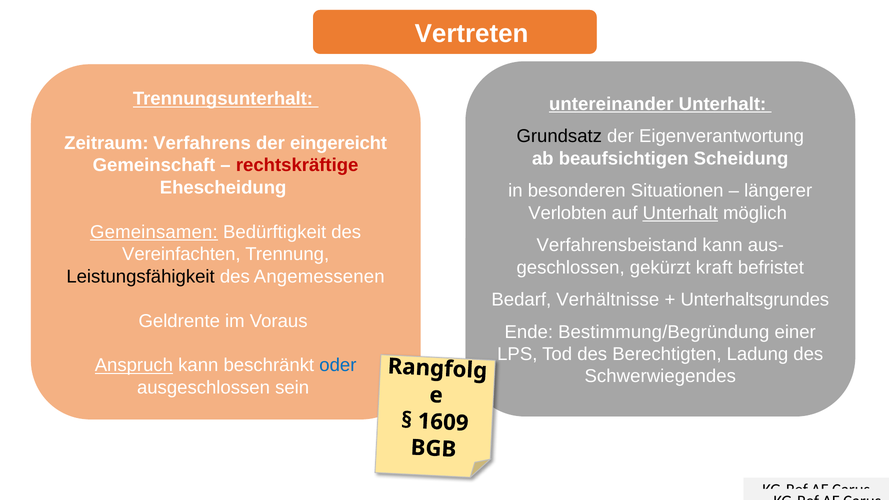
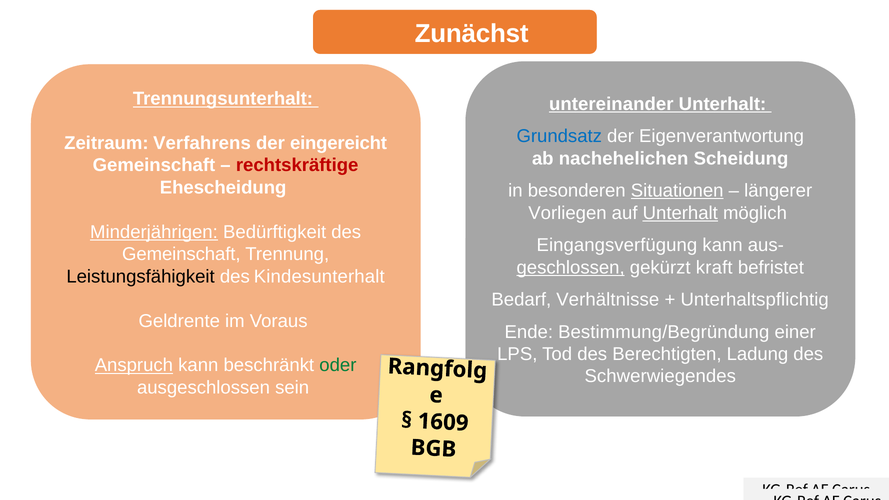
Vertreten: Vertreten -> Zunächst (472, 34)
Grundsatz colour: black -> blue (559, 136)
beaufsichtigen: beaufsichtigen -> nachehelichen (624, 158)
Situationen underline: none -> present (677, 191)
Verlobten: Verlobten -> Vorliegen (567, 213)
Gemeinsamen: Gemeinsamen -> Minderjährigen (154, 232)
Verfahrensbeistand: Verfahrensbeistand -> Eingangsverfügung (617, 245)
Vereinfachten: Vereinfachten -> Gemeinschaft (181, 254)
geschlossen underline: none -> present (571, 267)
Angemessenen: Angemessenen -> Kindesunterhalt (319, 276)
Unterhaltsgrundes: Unterhaltsgrundes -> Unterhaltspflichtig (755, 300)
oder colour: blue -> green (338, 365)
